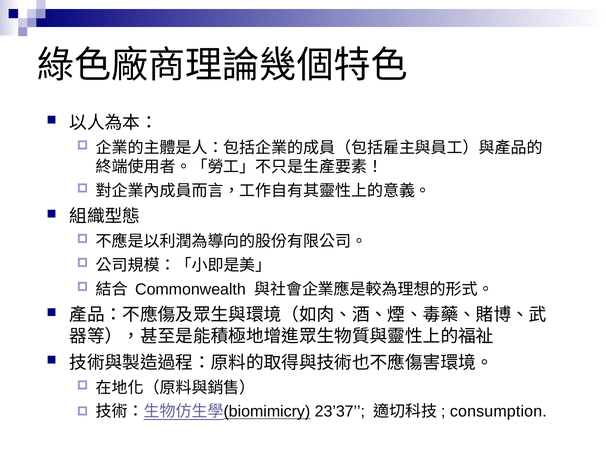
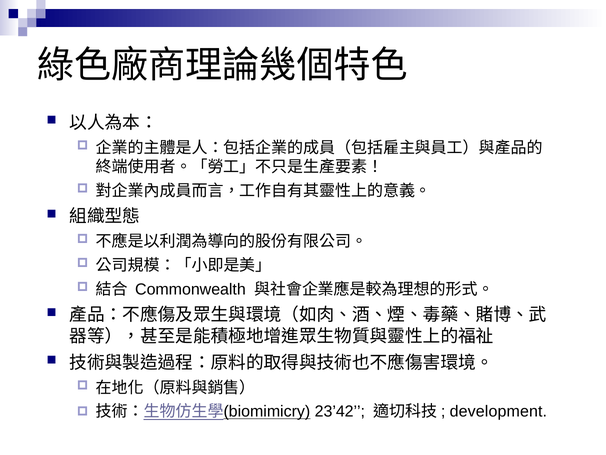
23’37: 23’37 -> 23’42 (340, 411)
consumption: consumption -> development (498, 411)
